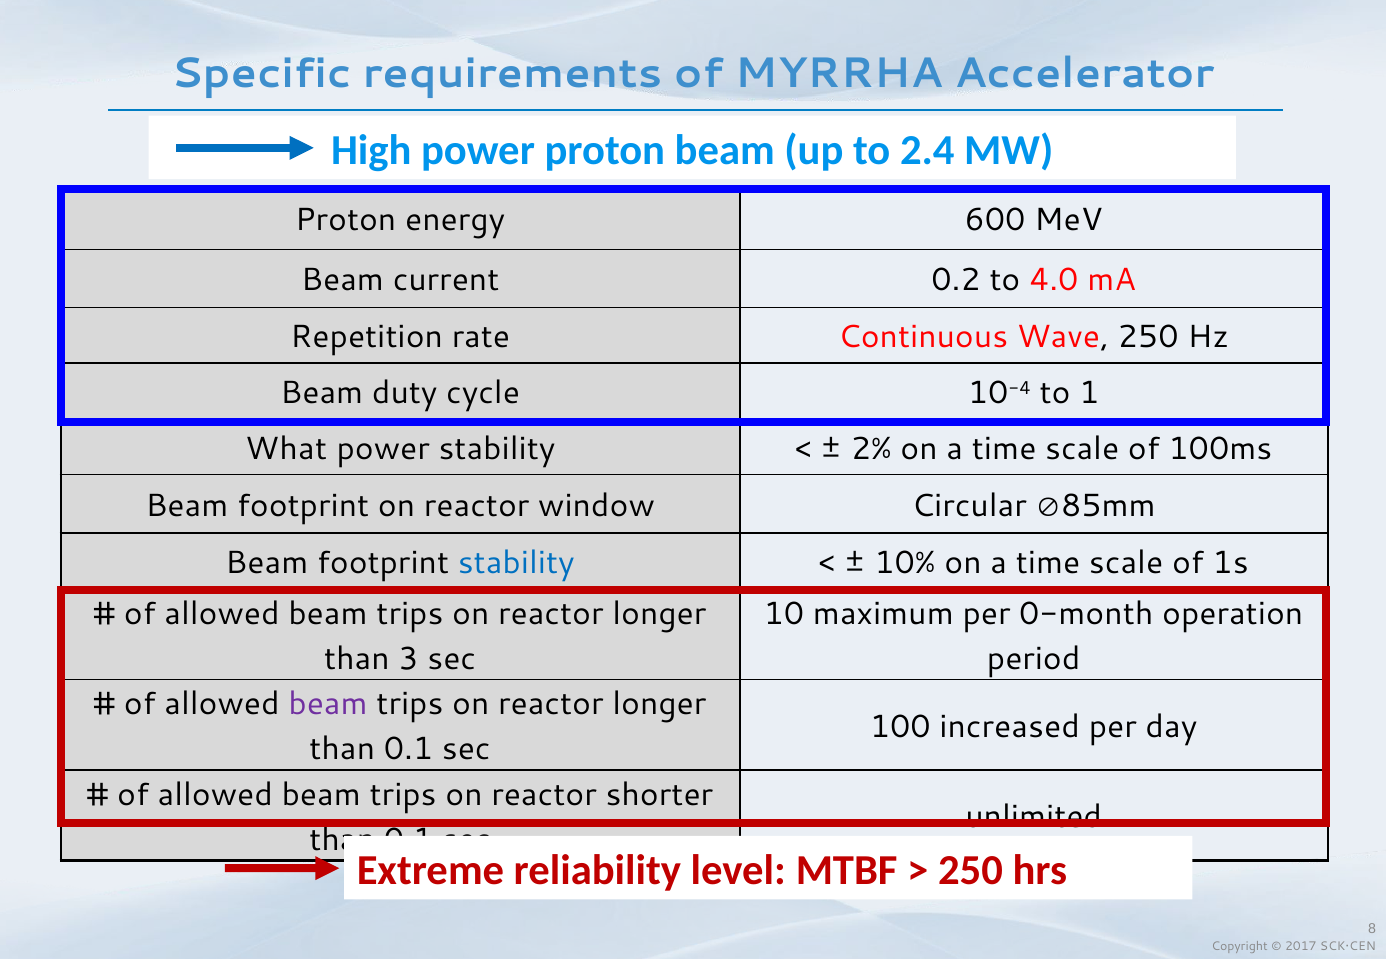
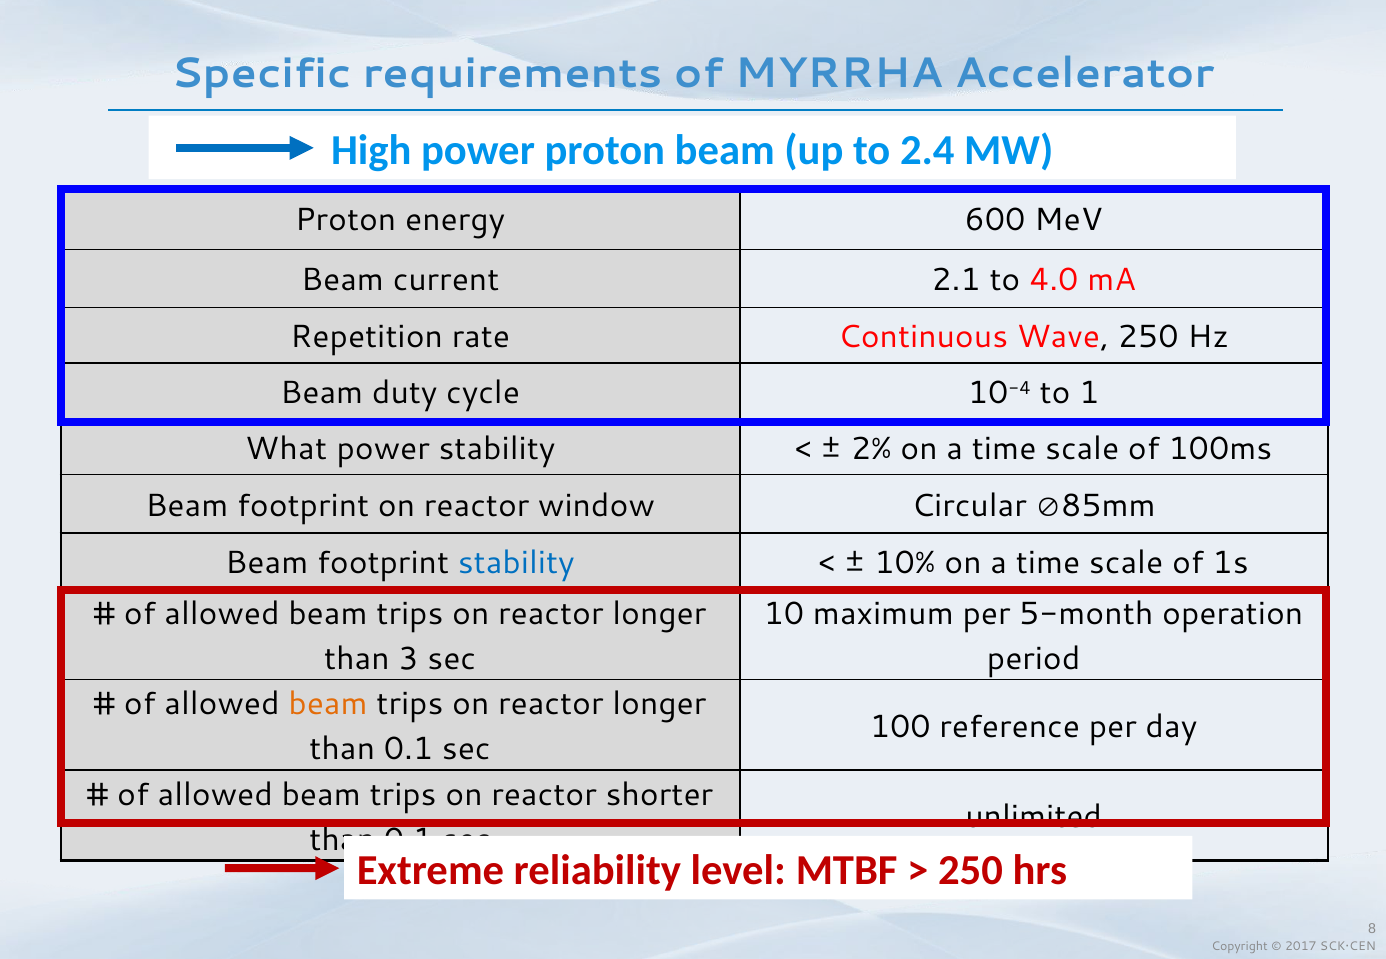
0.2: 0.2 -> 2.1 (956, 280)
0-month: 0-month -> 5-month (1086, 614)
beam colour: purple -> orange (328, 704)
increased: increased -> reference (1010, 727)
